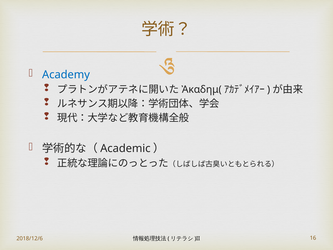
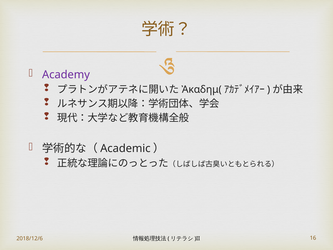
Academy colour: blue -> purple (66, 75)
